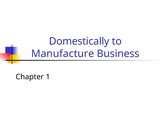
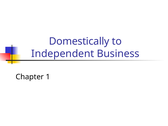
Manufacture: Manufacture -> Independent (63, 54)
